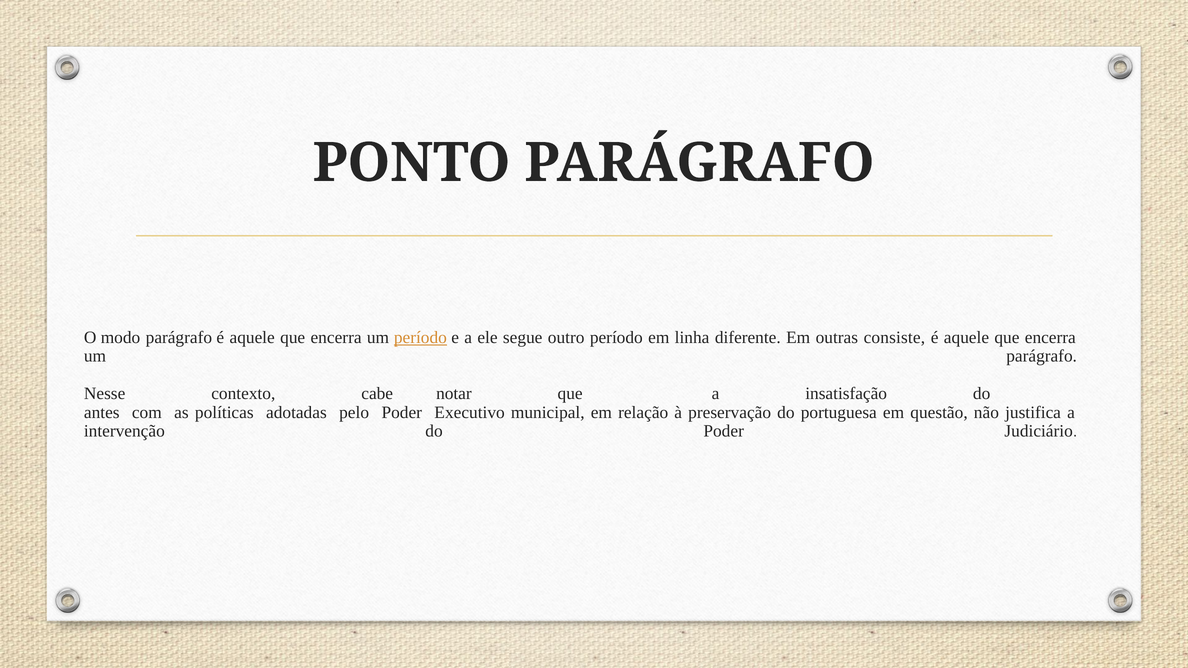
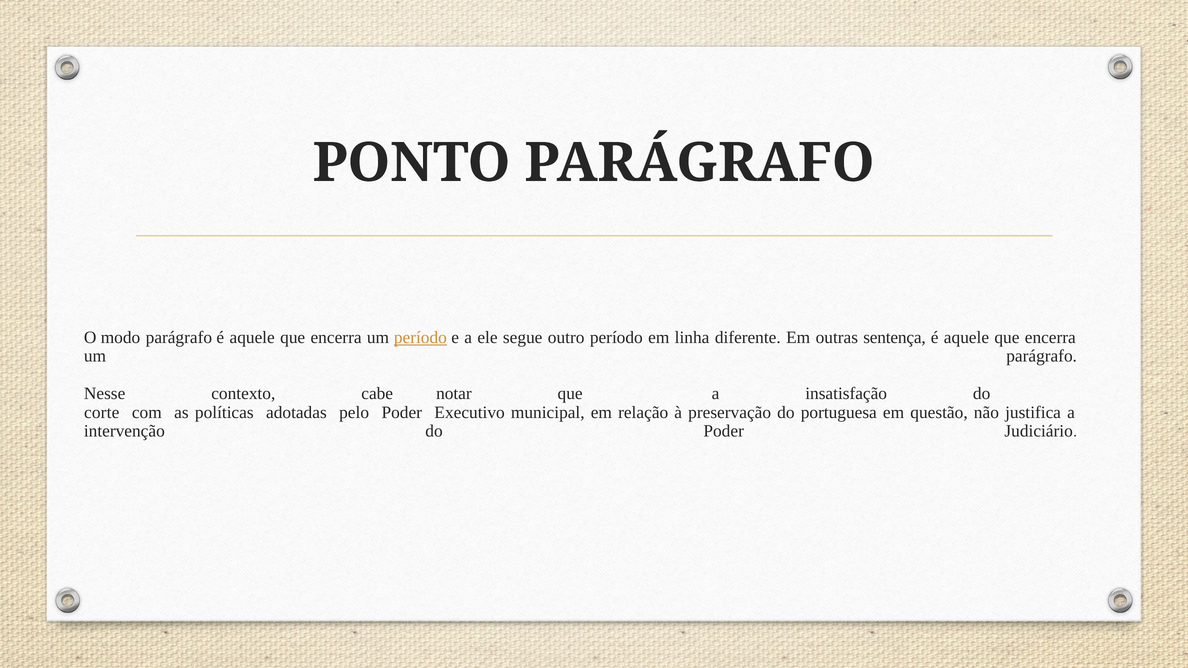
consiste: consiste -> sentença (895, 338)
antes: antes -> corte (102, 413)
